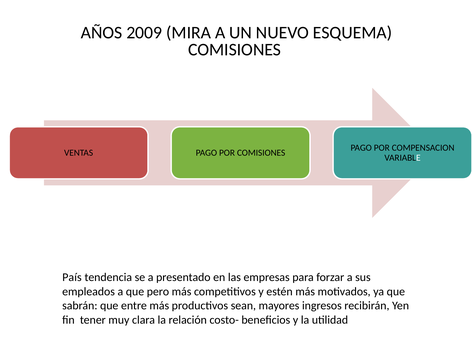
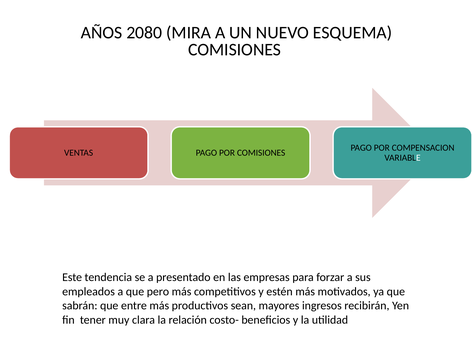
2009: 2009 -> 2080 (144, 33)
País: País -> Este (72, 277)
